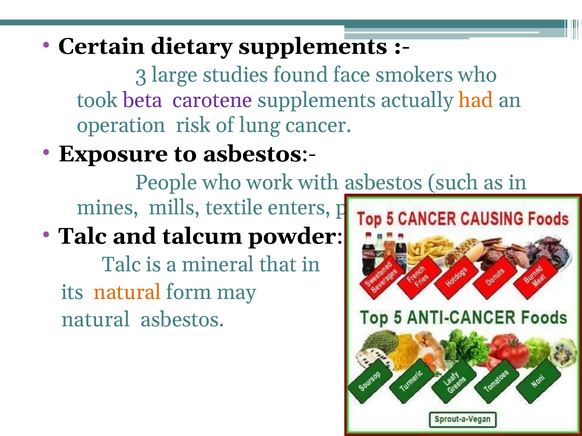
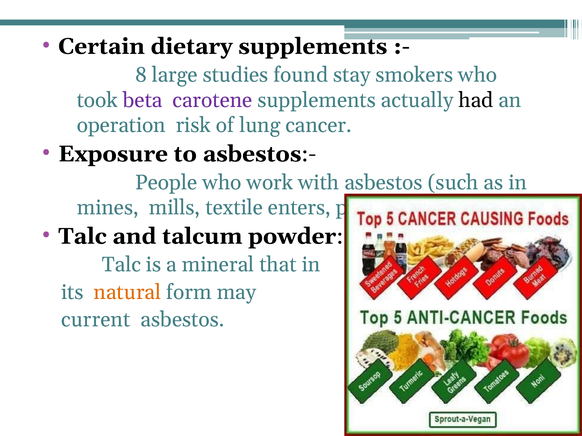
3: 3 -> 8 (141, 75)
face: face -> stay (352, 75)
had colour: orange -> black (476, 100)
natural: natural -> current (96, 320)
